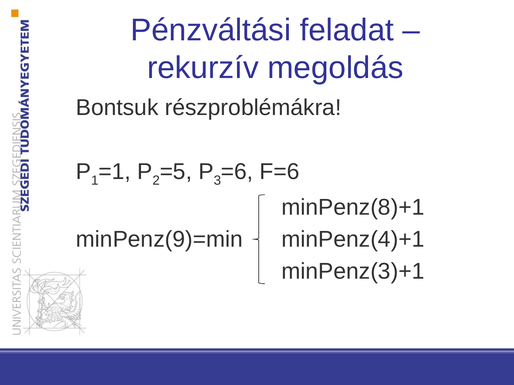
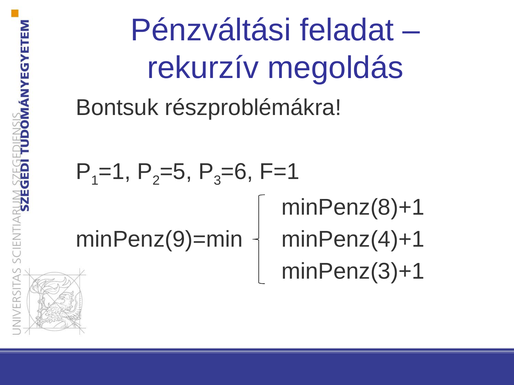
F=6: F=6 -> F=1 (280, 172)
